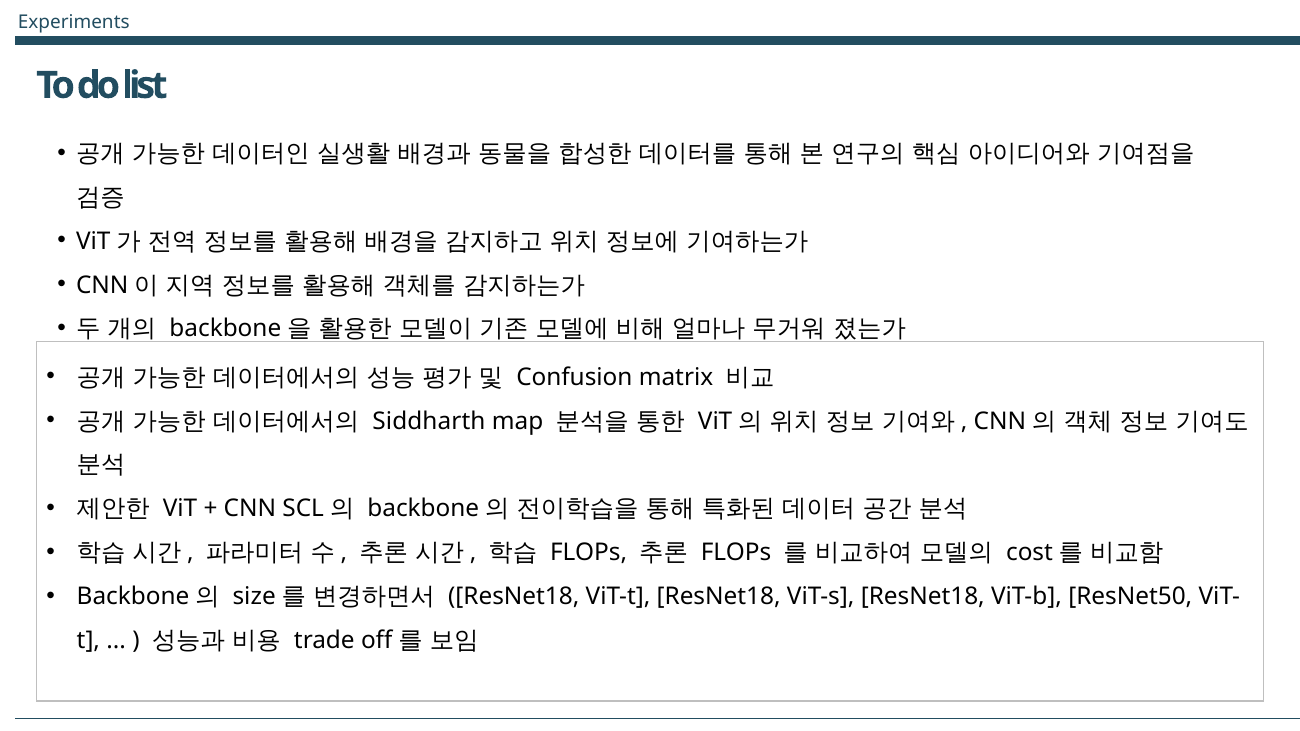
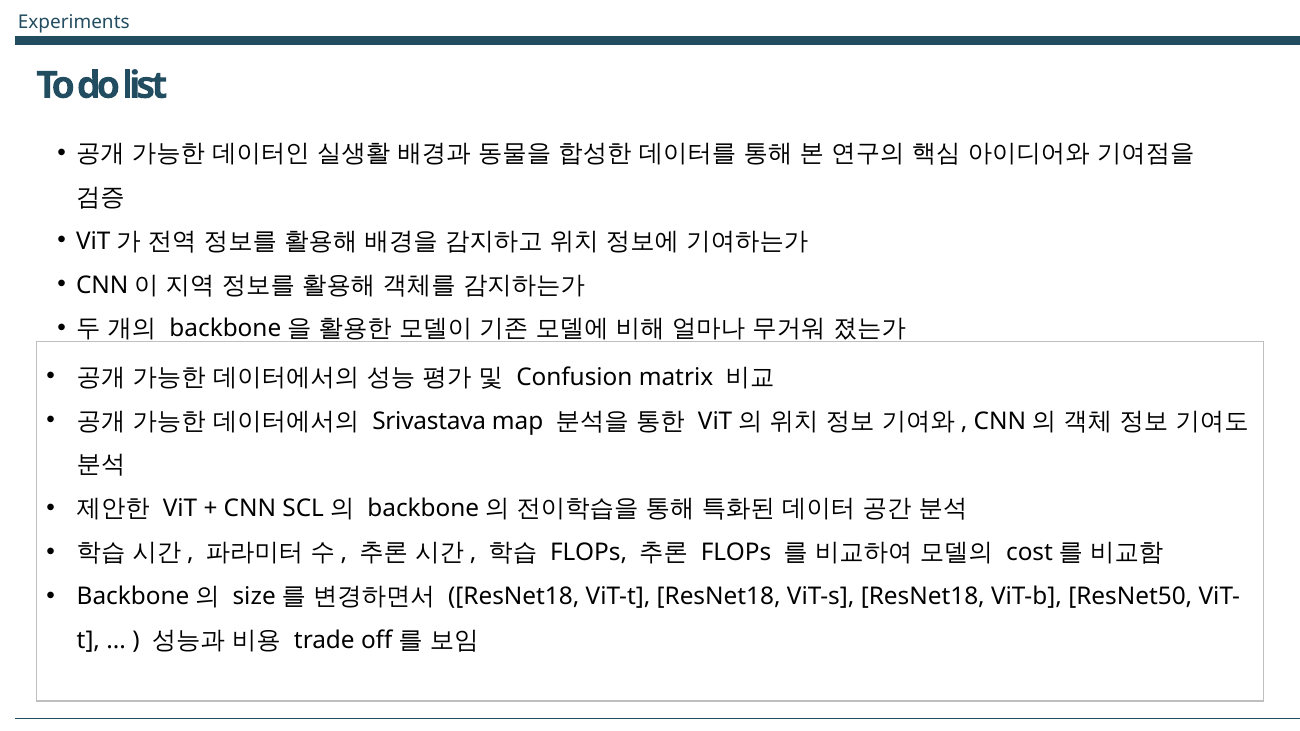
Siddharth: Siddharth -> Srivastava (429, 421)
